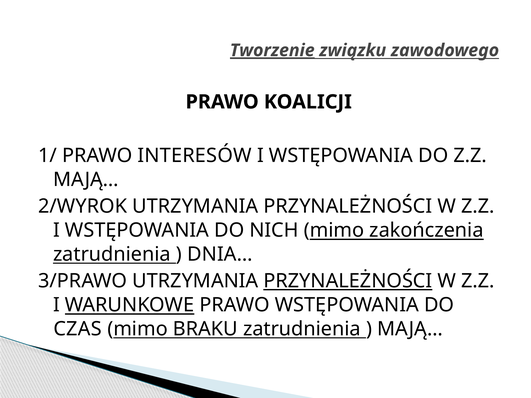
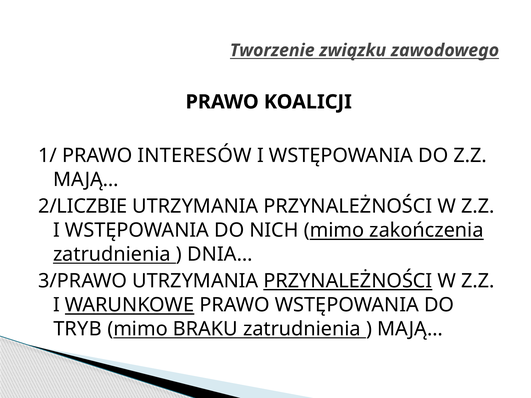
Tworzenie underline: present -> none (272, 50)
2/WYROK: 2/WYROK -> 2/LICZBIE (83, 206)
CZAS: CZAS -> TRYB (78, 329)
